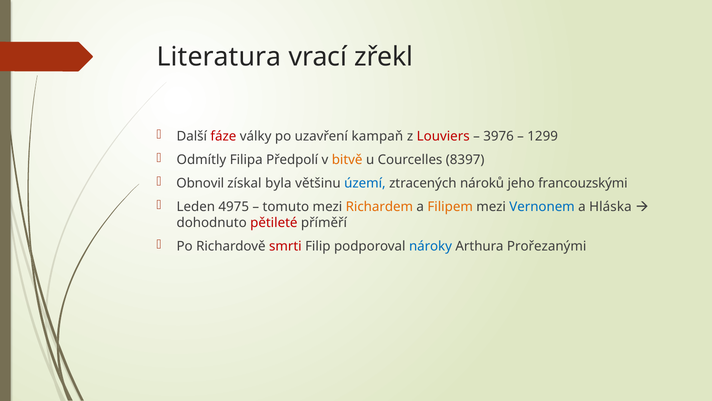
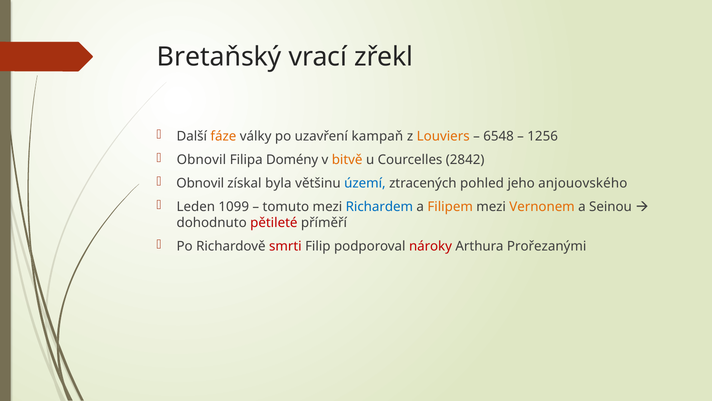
Literatura: Literatura -> Bretaňský (219, 57)
fáze colour: red -> orange (223, 136)
Louviers colour: red -> orange (443, 136)
3976: 3976 -> 6548 (499, 136)
1299: 1299 -> 1256 (543, 136)
Odmítly: Odmítly -> Obnovil (201, 160)
Předpolí: Předpolí -> Domény (292, 160)
8397: 8397 -> 2842 (465, 160)
nároků: nároků -> pohled (482, 183)
francouzskými: francouzskými -> anjouovského (583, 183)
4975: 4975 -> 1099 (234, 207)
Richardem colour: orange -> blue (379, 207)
Vernonem colour: blue -> orange (542, 207)
Hláska: Hláska -> Seinou (610, 207)
nároky colour: blue -> red (431, 246)
